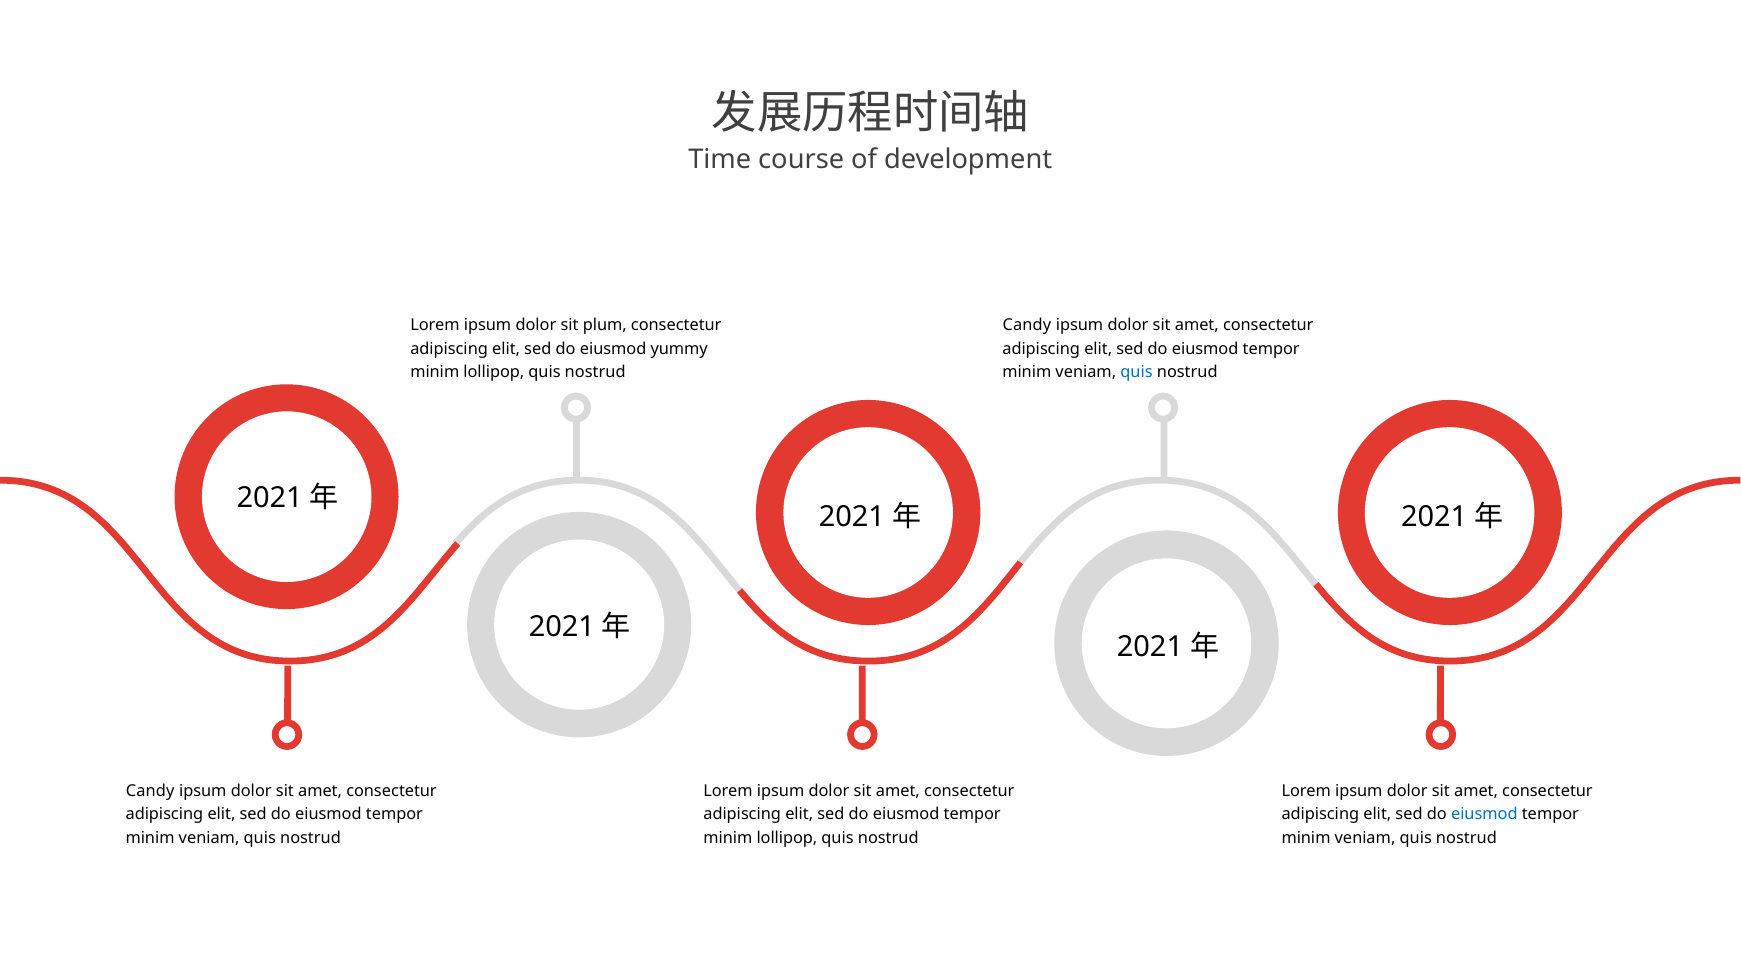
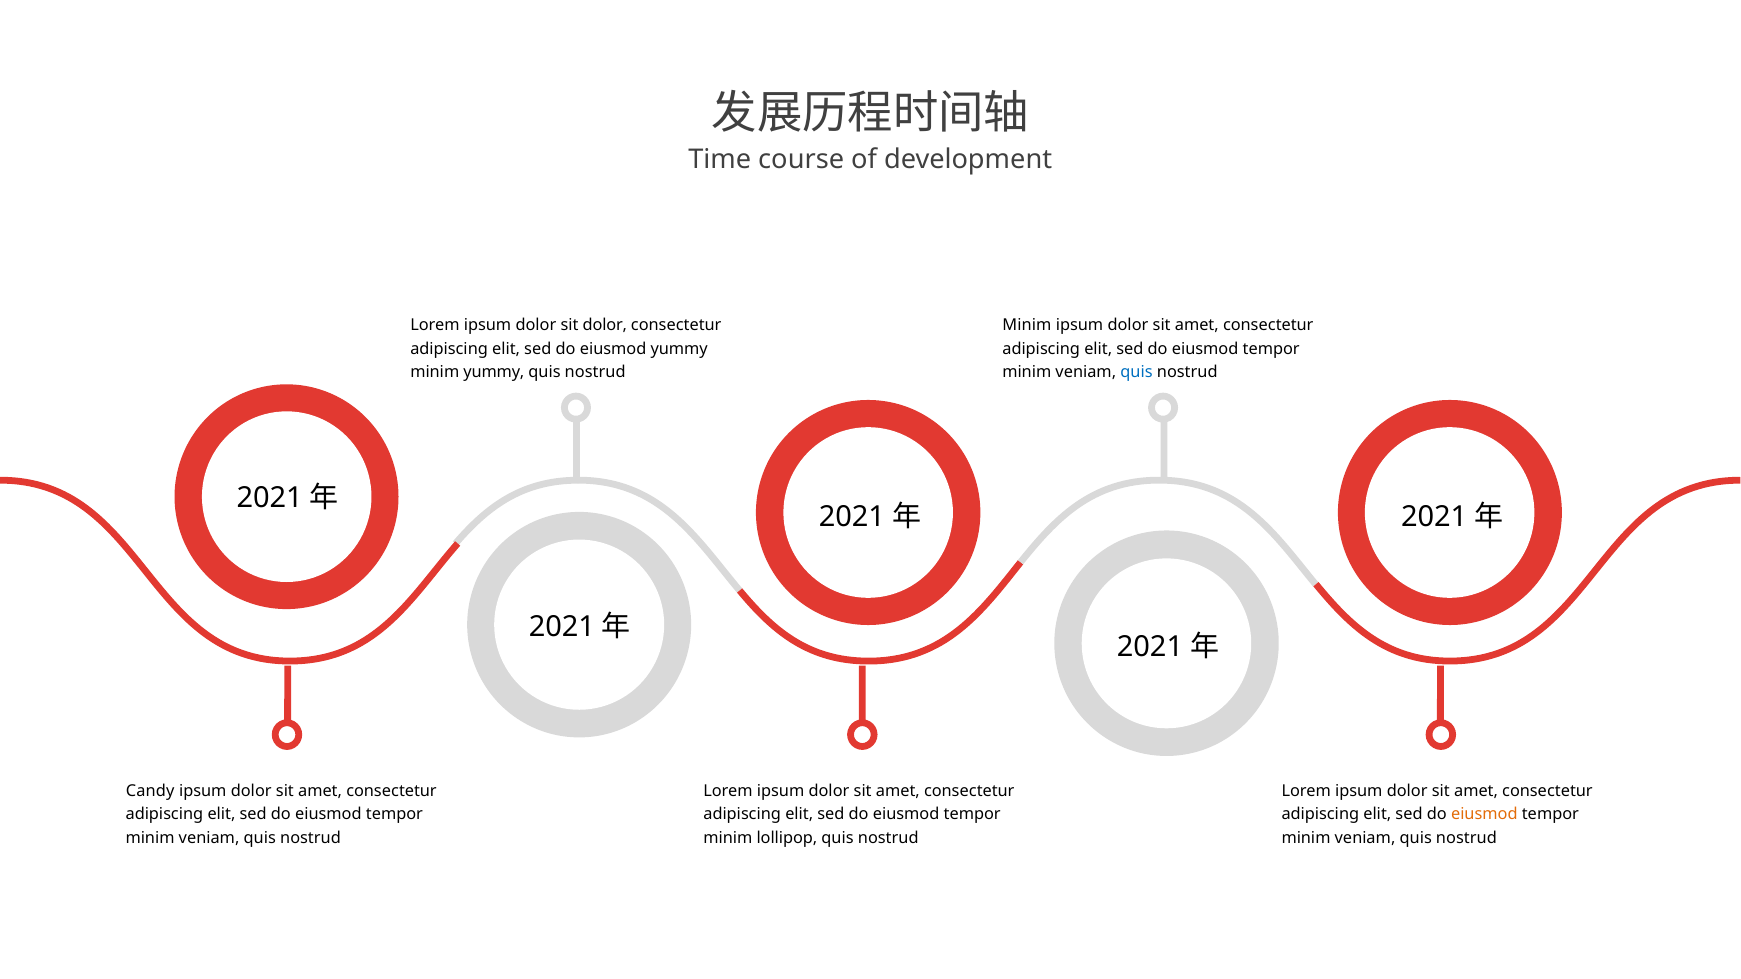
sit plum: plum -> dolor (605, 325)
Candy: Candy -> Minim (1027, 325)
lollipop: lollipop -> yummy (494, 372)
eiusmod colour: blue -> orange (1484, 815)
